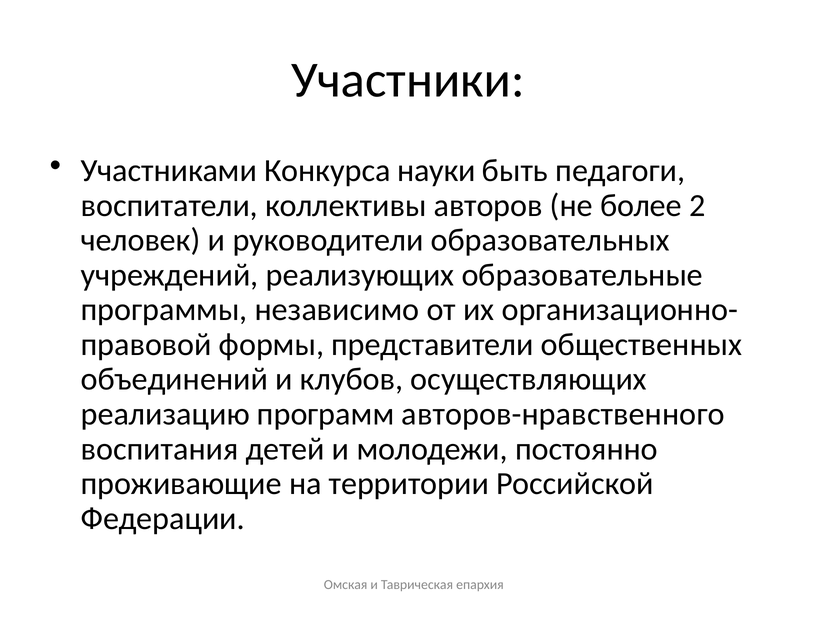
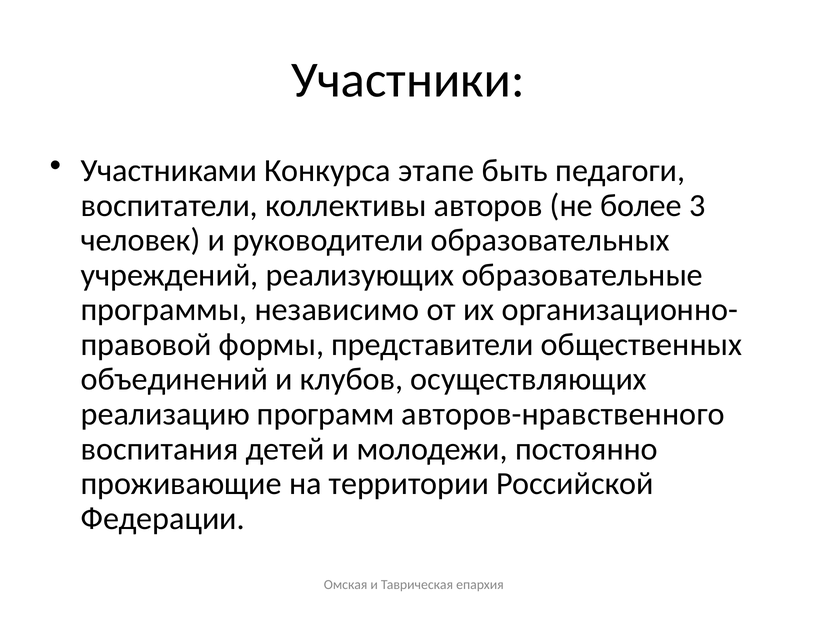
науки: науки -> этапе (436, 171)
2: 2 -> 3 (697, 205)
